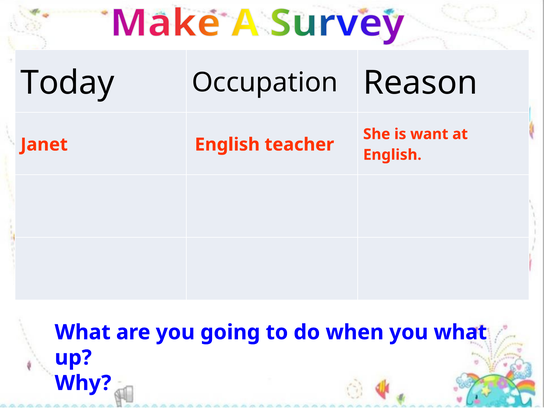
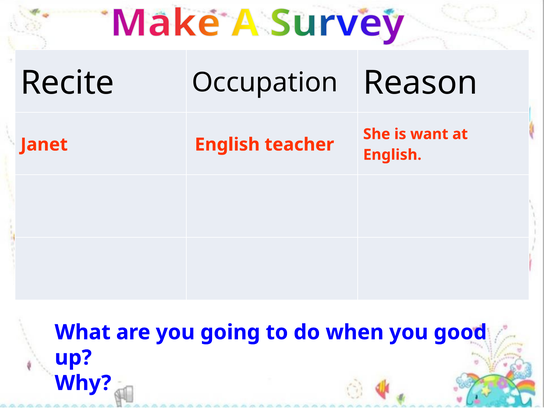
Today: Today -> Recite (67, 83)
you what: what -> good (460, 332)
